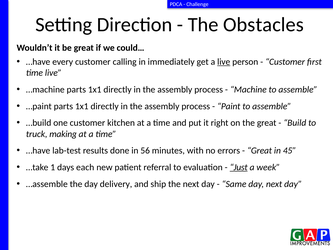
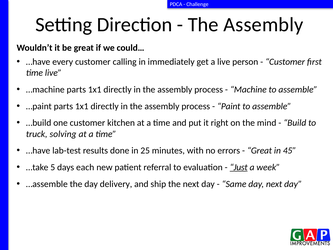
Obstacles: Obstacles -> Assembly (263, 25)
live underline: present -> none (224, 62)
the great: great -> mind (267, 123)
making: making -> solving (63, 134)
56: 56 -> 25 (145, 151)
1: 1 -> 5 (53, 167)
